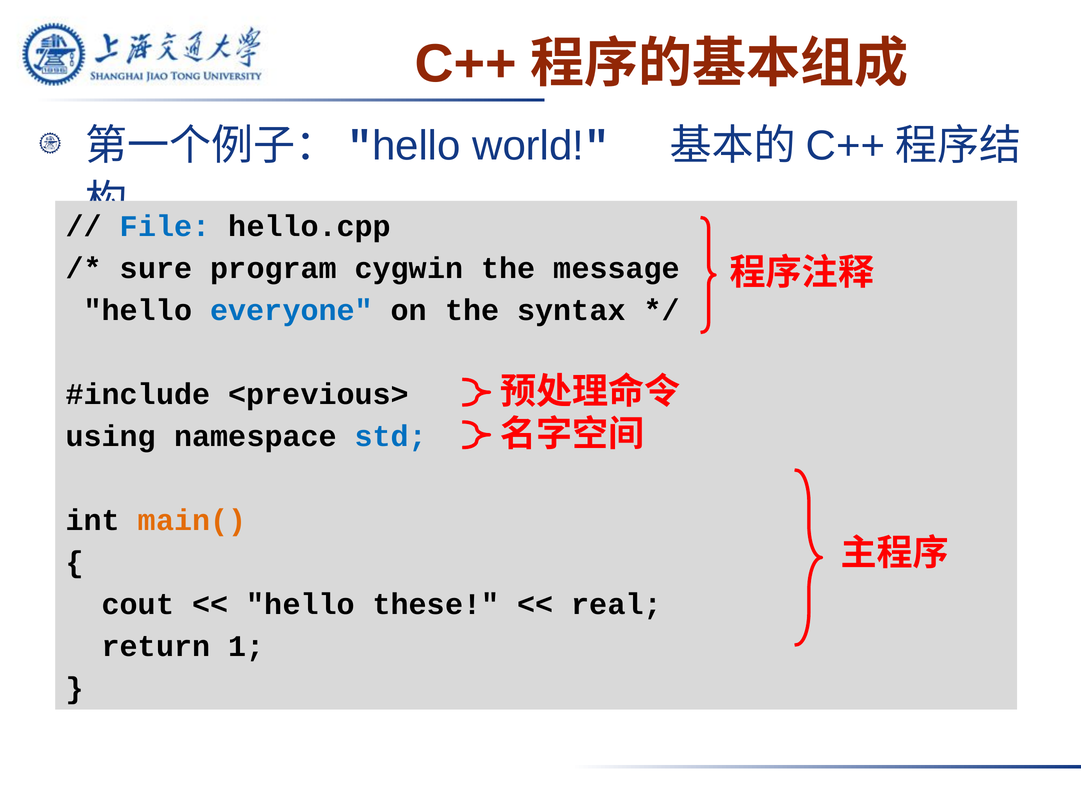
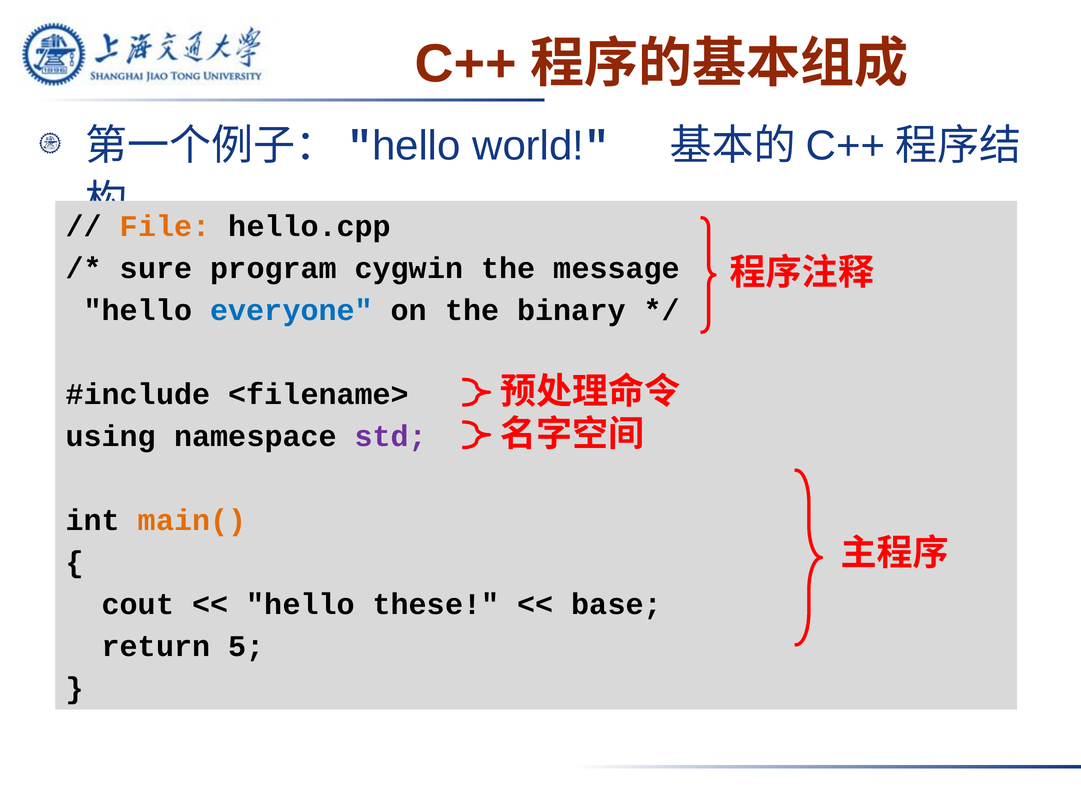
File colour: blue -> orange (165, 226)
syntax: syntax -> binary (571, 311)
<previous>: <previous> -> <filename> (319, 395)
std colour: blue -> purple (391, 437)
real: real -> base (617, 605)
1: 1 -> 5 (246, 647)
